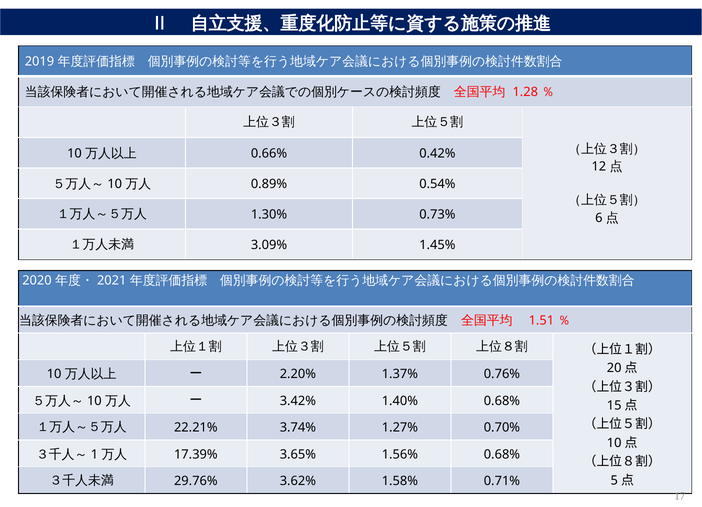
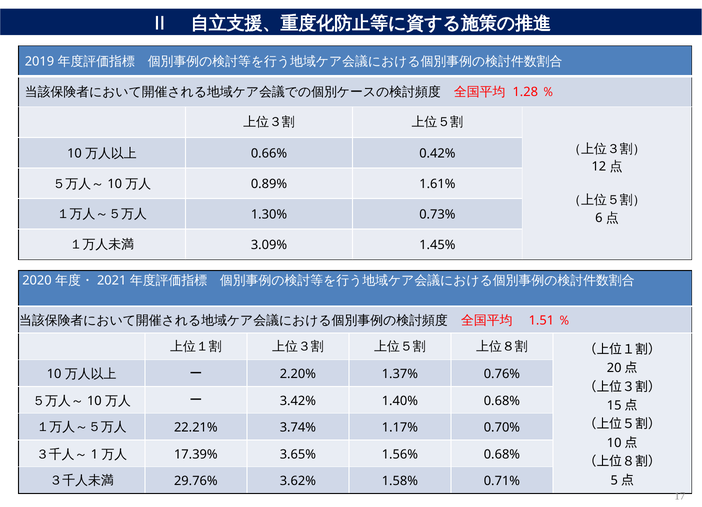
0.54%: 0.54% -> 1.61% (437, 184)
1.27%: 1.27% -> 1.17% (400, 428)
